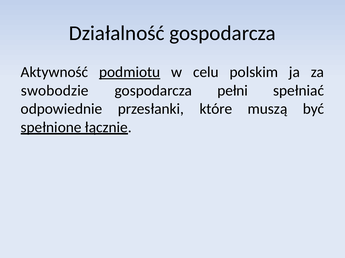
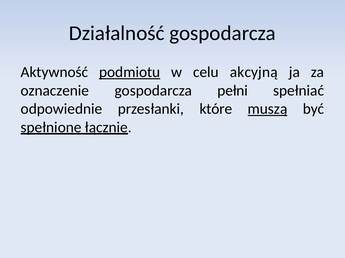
polskim: polskim -> akcyjną (254, 72)
swobodzie: swobodzie -> oznaczenie (55, 91)
muszą underline: none -> present (268, 109)
